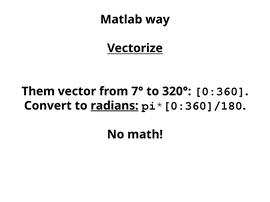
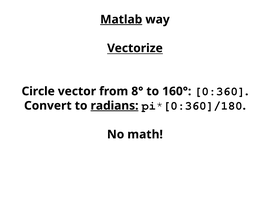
Matlab underline: none -> present (121, 20)
Them: Them -> Circle (38, 92)
7°: 7° -> 8° (137, 92)
320°: 320° -> 160° (177, 92)
